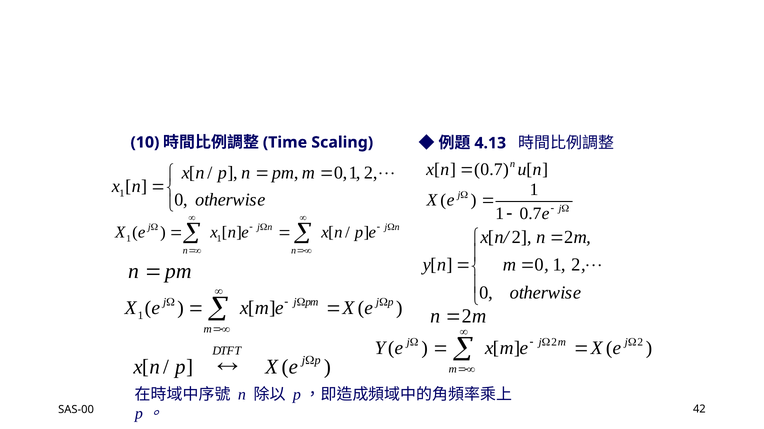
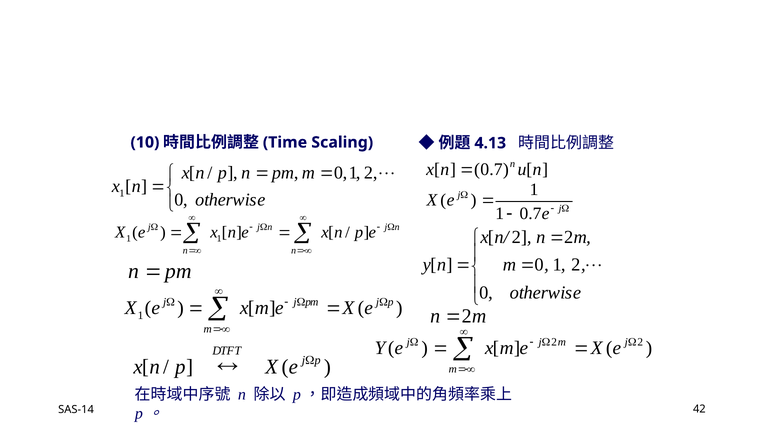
SAS-00: SAS-00 -> SAS-14 (76, 411)
